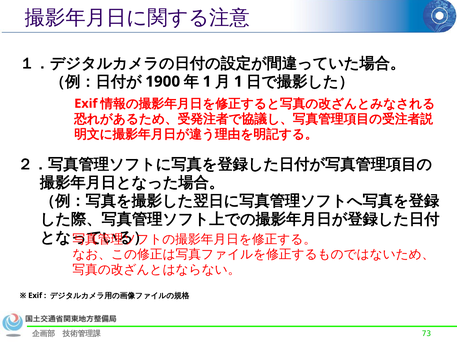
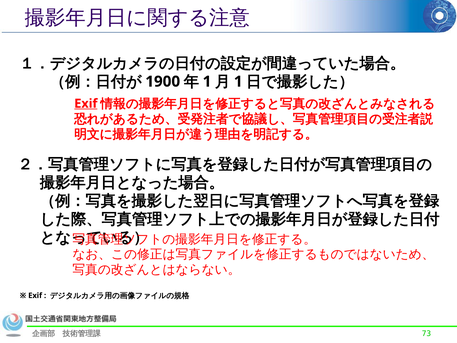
Exif underline: none -> present (86, 104)
